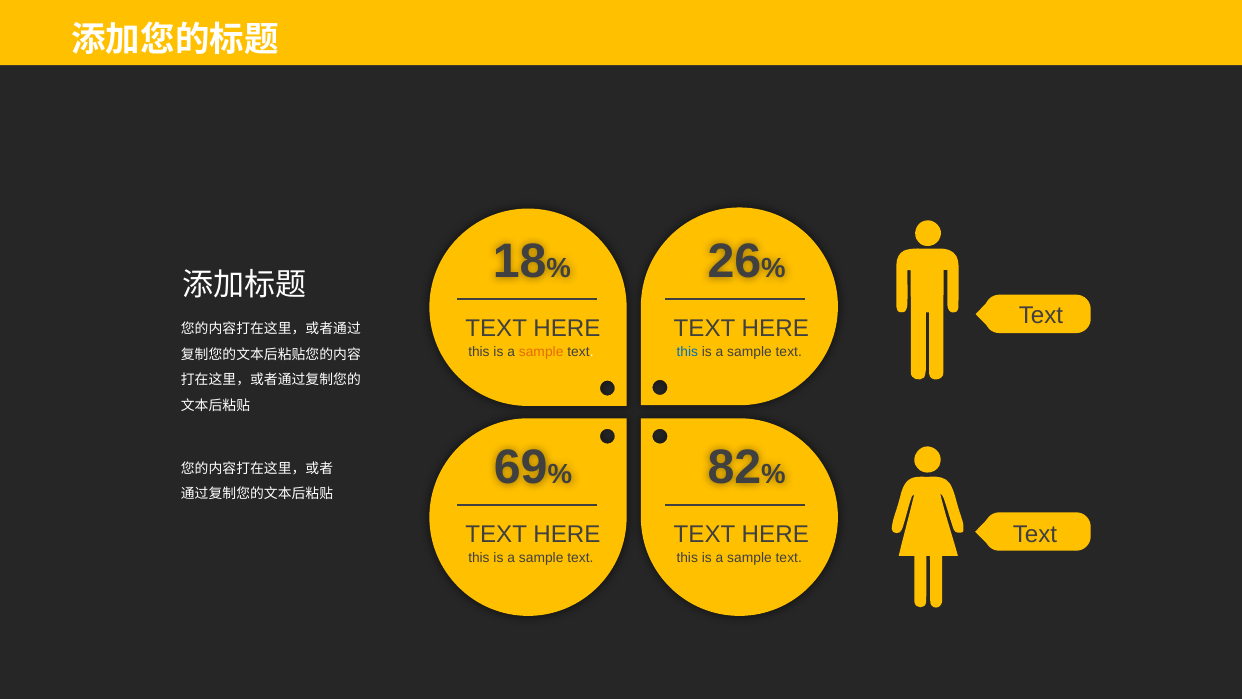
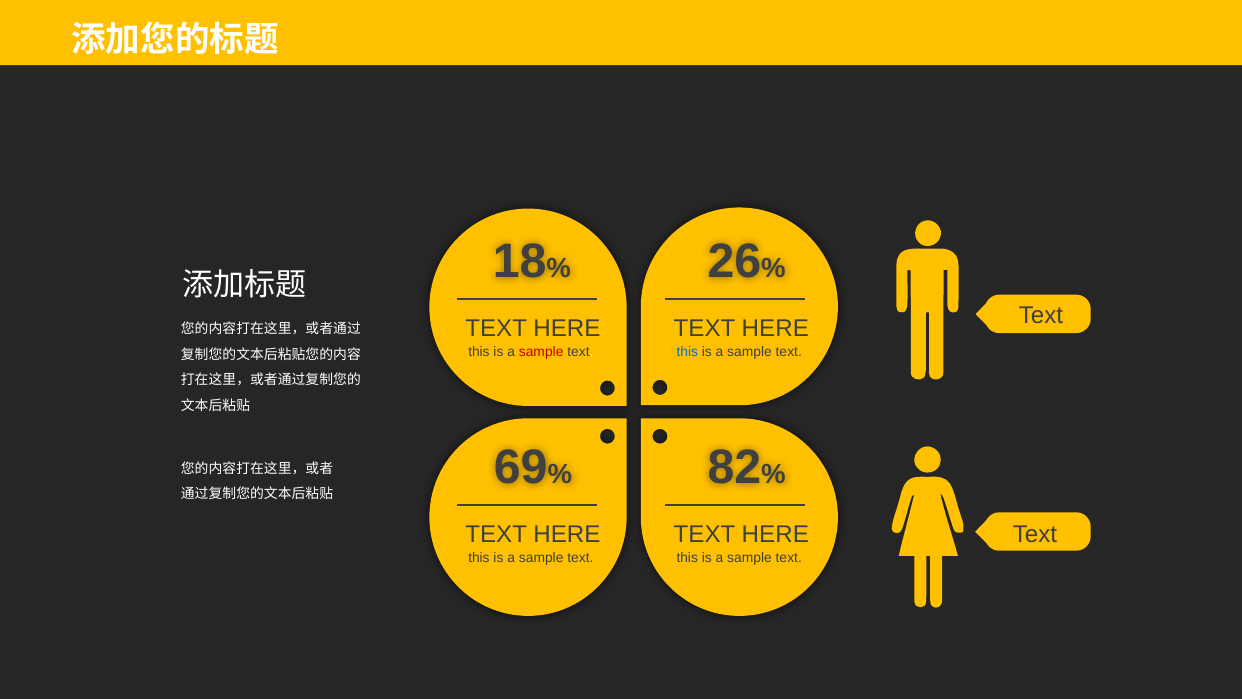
sample colour: orange -> red (541, 352)
